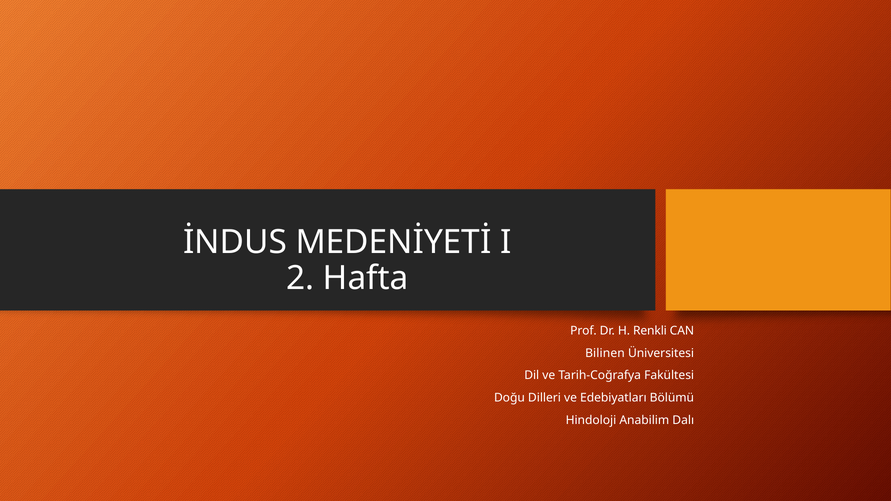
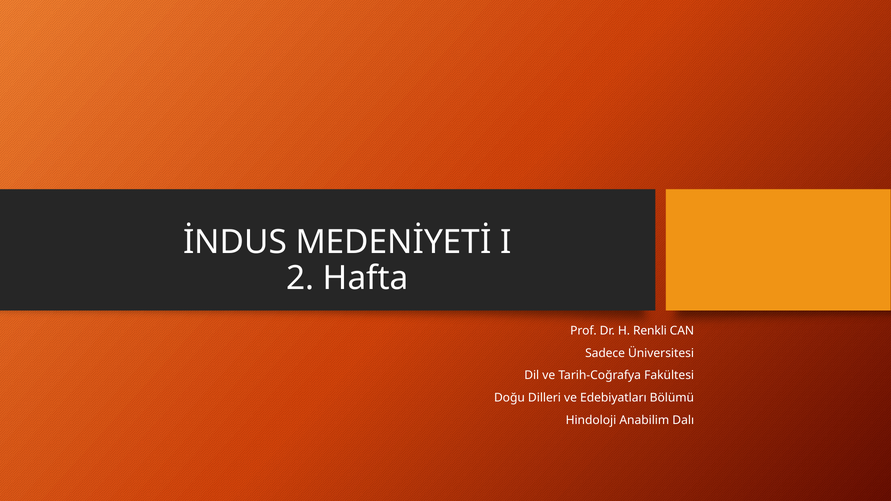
Bilinen: Bilinen -> Sadece (605, 353)
